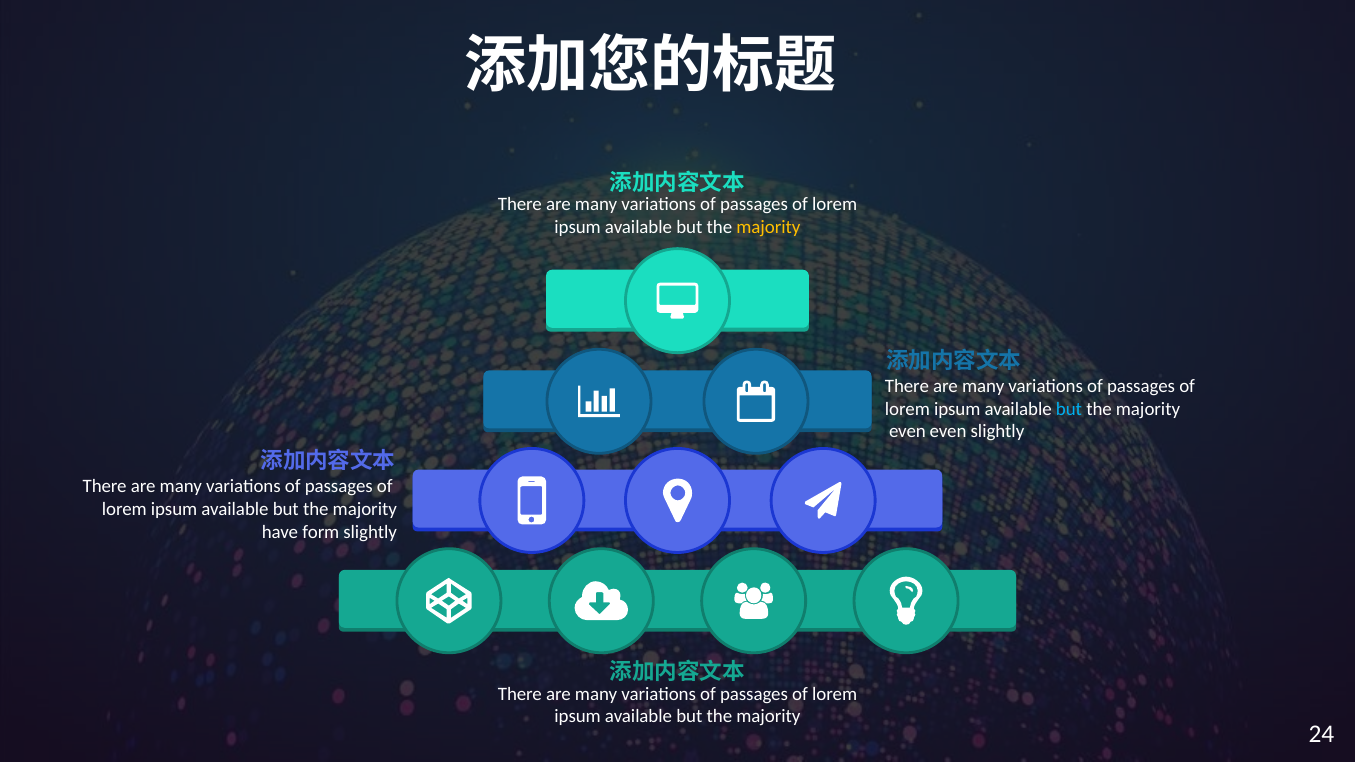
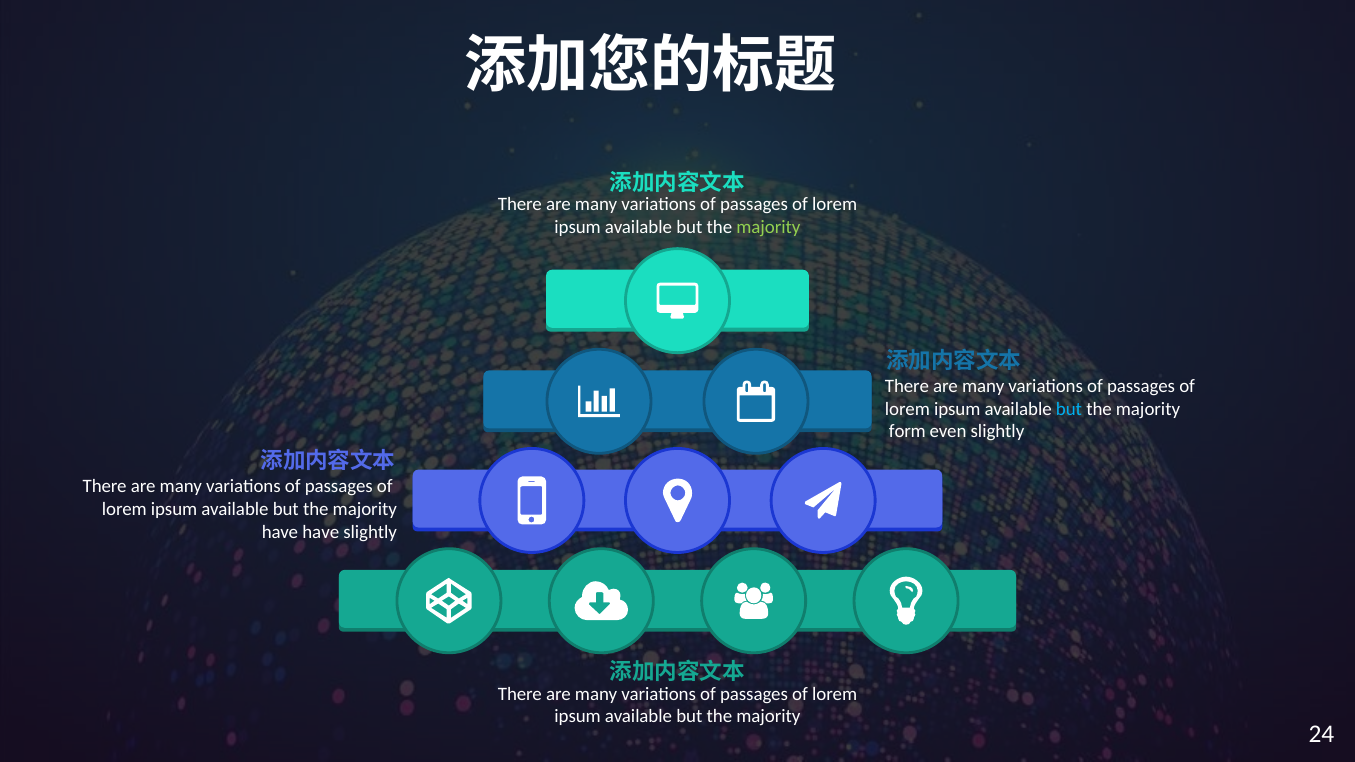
majority colour: yellow -> light green (768, 227)
even: even -> form (907, 432)
have form: form -> have (321, 532)
